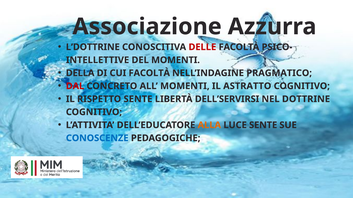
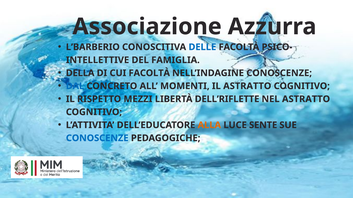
L’DOTTRINE: L’DOTTRINE -> L’BARBERIO (93, 47)
DELLE colour: red -> blue (202, 47)
DEL MOMENTI: MOMENTI -> FAMIGLIA (176, 60)
NELL’INDAGINE PRAGMATICO: PRAGMATICO -> CONOSCENZE (279, 73)
DAL colour: red -> blue (75, 86)
RISPETTO SENTE: SENTE -> MEZZI (138, 99)
DELL’SERVIRSI: DELL’SERVIRSI -> DELL’RIFLETTE (227, 99)
NEL DOTTRINE: DOTTRINE -> ASTRATTO (306, 99)
